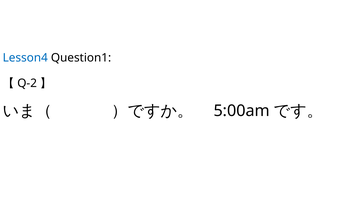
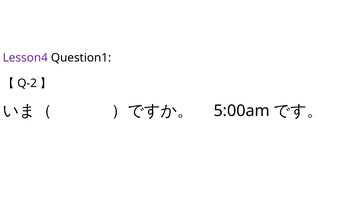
Lesson4 colour: blue -> purple (25, 58)
